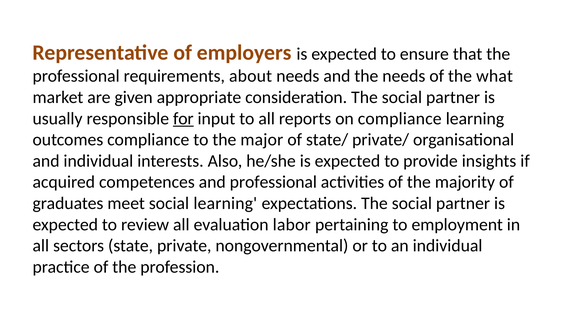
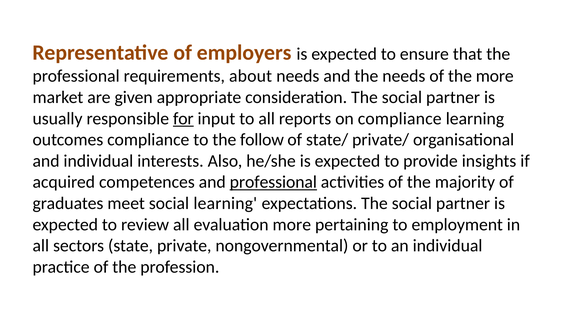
the what: what -> more (495, 76)
major: major -> follow (262, 140)
professional underline: none -> present (273, 182)
evaluation labor: labor -> more (292, 225)
